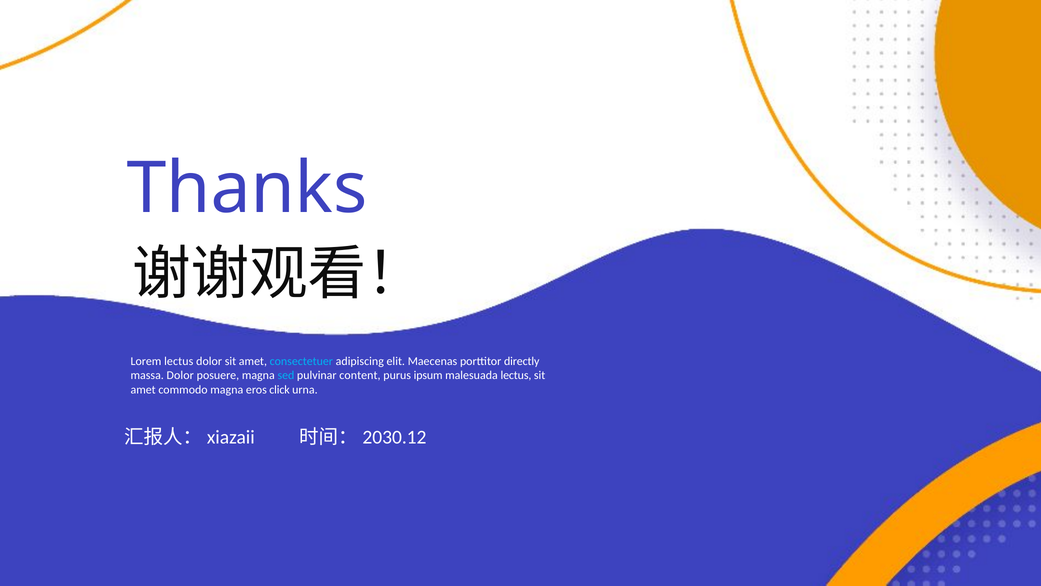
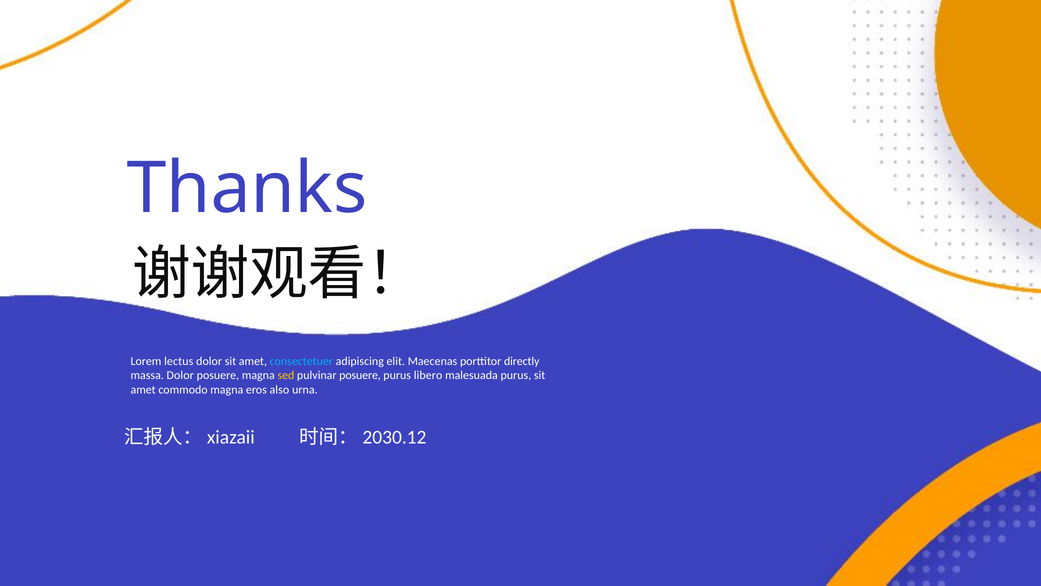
sed colour: light blue -> yellow (286, 375)
pulvinar content: content -> posuere (360, 375)
ipsum: ipsum -> libero (428, 375)
malesuada lectus: lectus -> purus (516, 375)
click: click -> also (279, 390)
